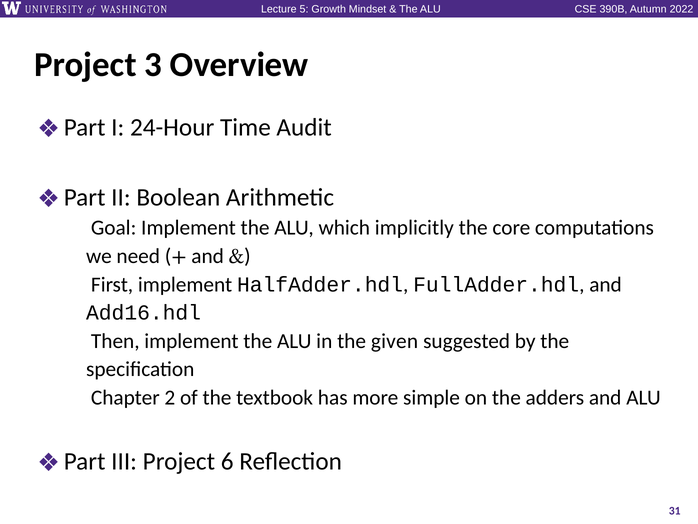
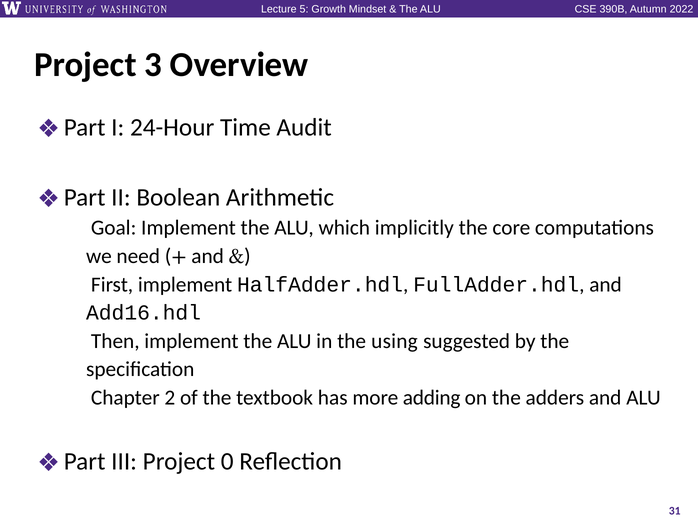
given: given -> using (394, 341)
simple: simple -> adding (432, 397)
6: 6 -> 0 (227, 461)
